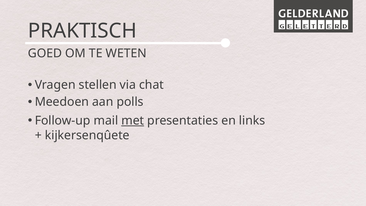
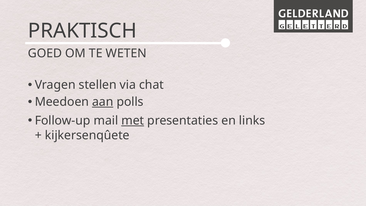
aan underline: none -> present (103, 102)
